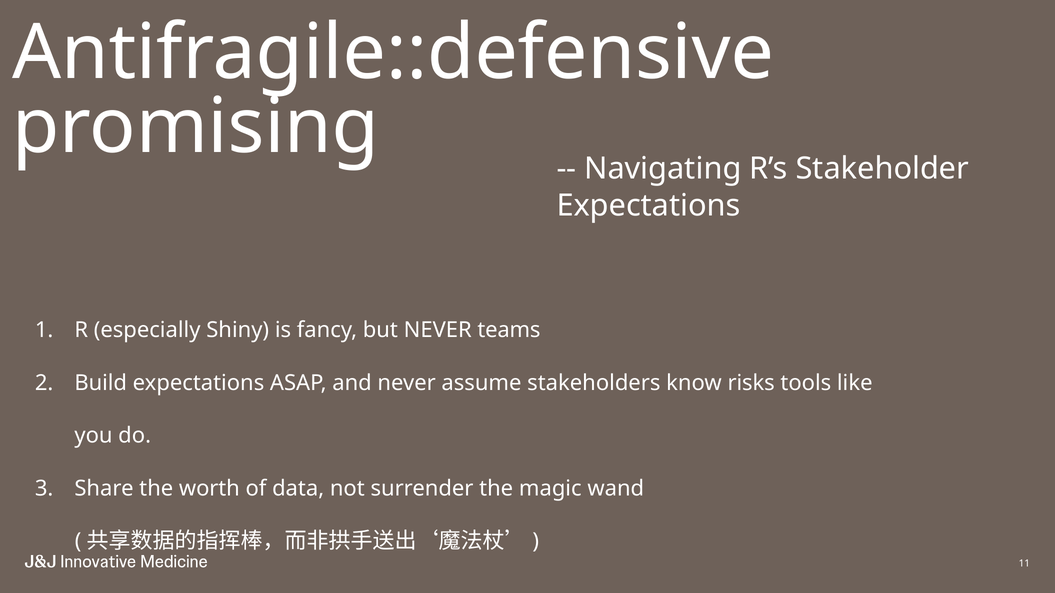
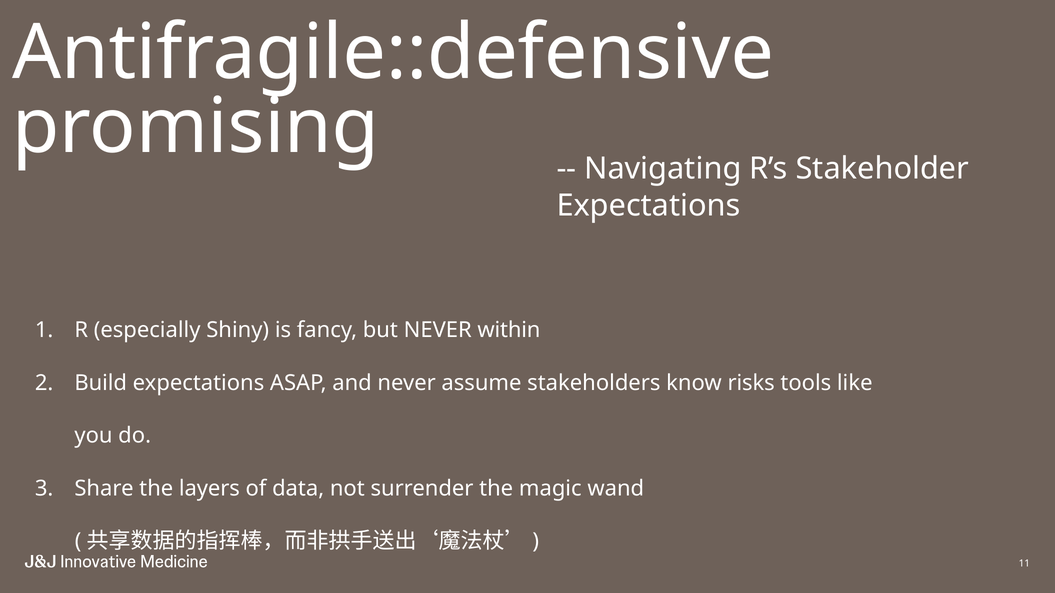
teams: teams -> within (509, 330)
worth: worth -> layers (209, 489)
